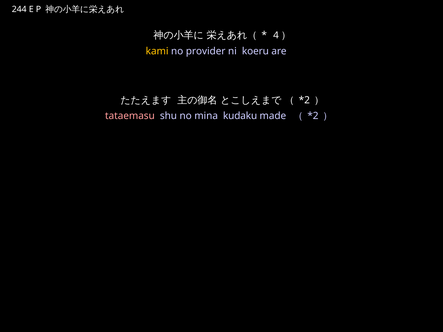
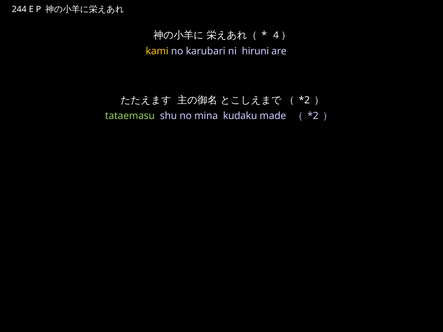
provider: provider -> karubari (206, 51)
koeru: koeru -> hiruni (255, 51)
tataemasu colour: pink -> light green (130, 116)
